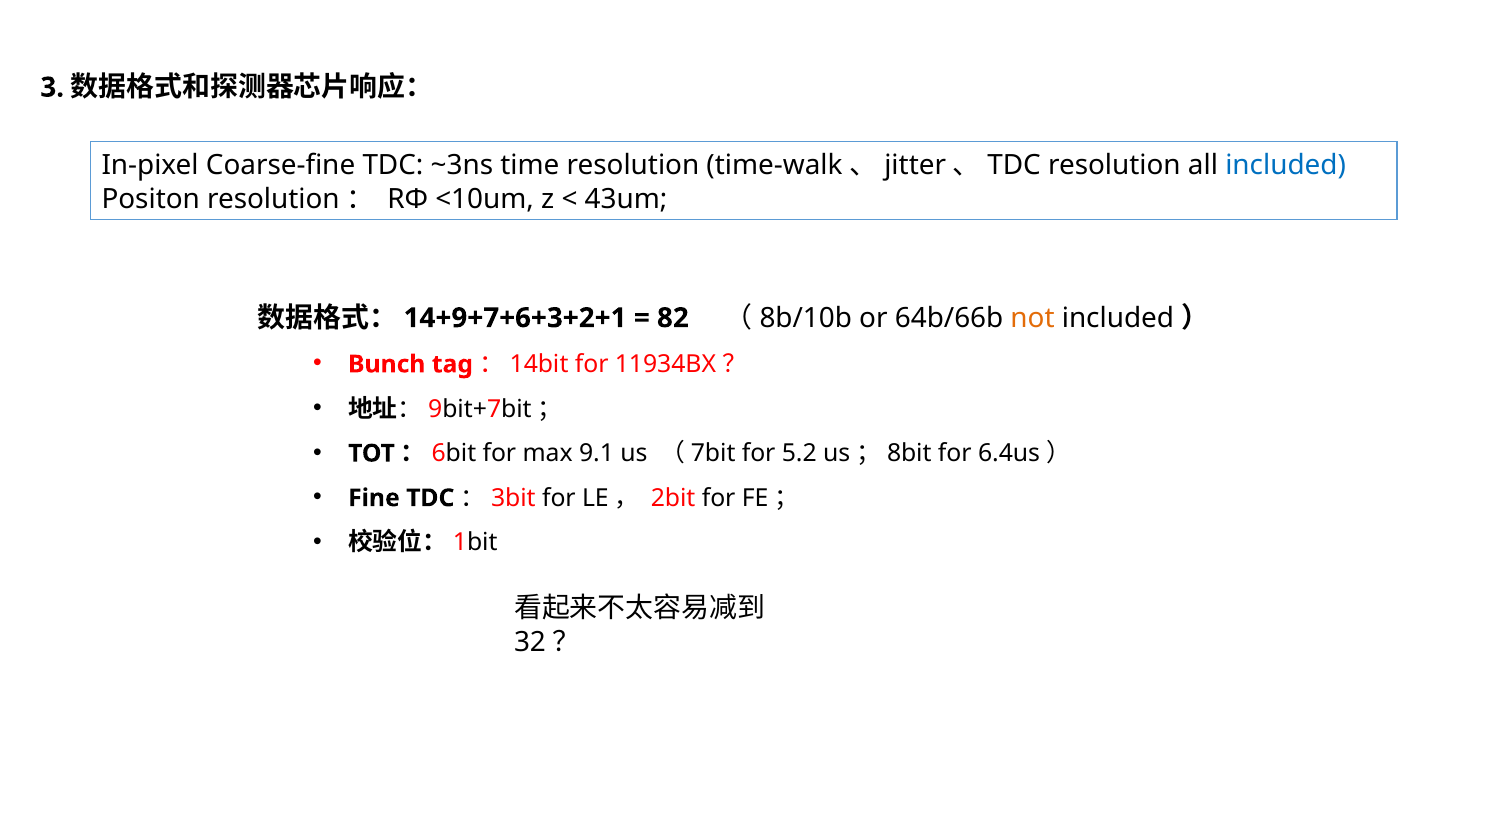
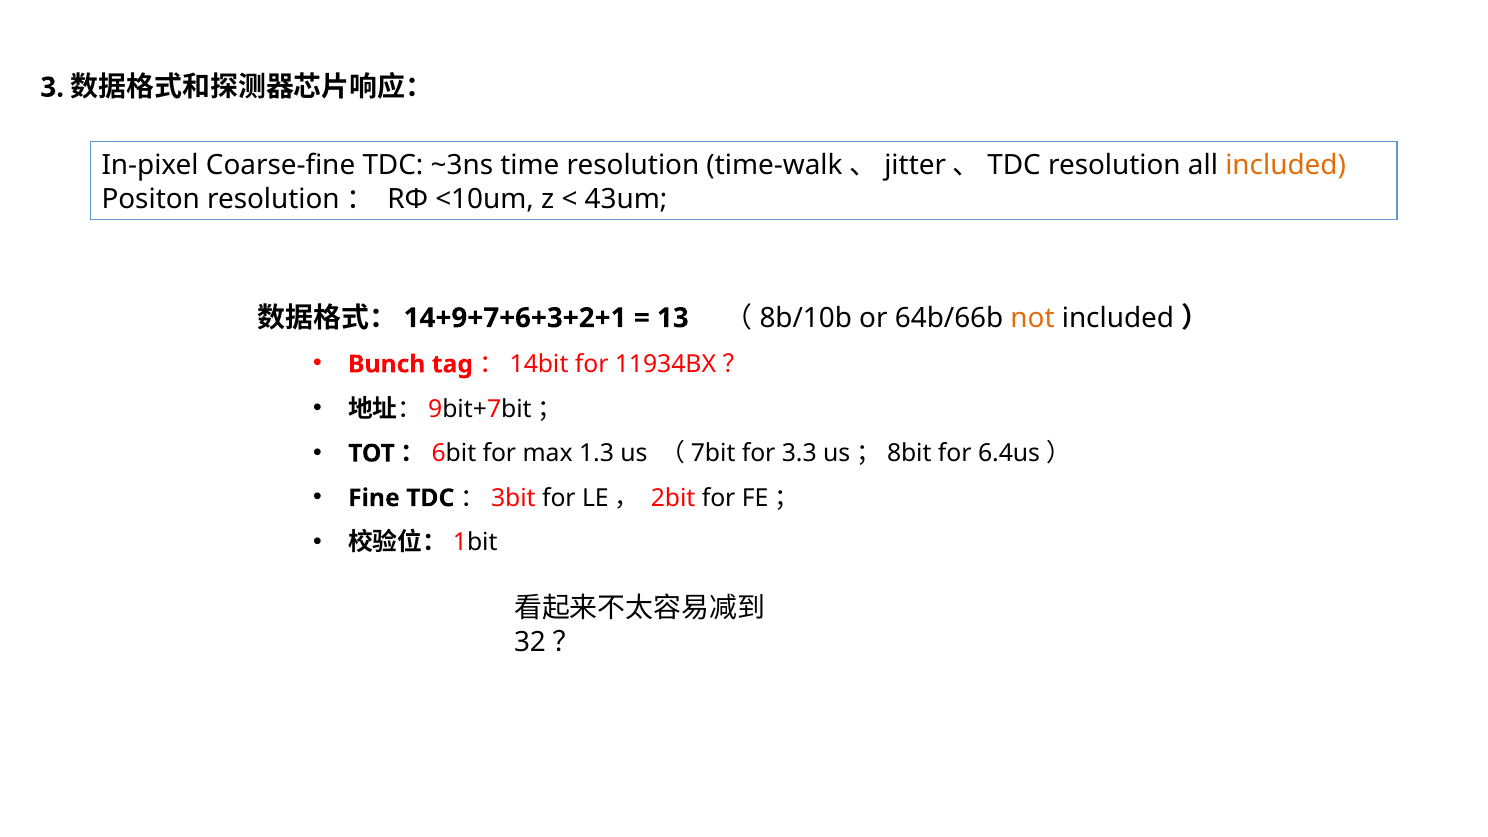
included colour: blue -> orange (1286, 166)
82: 82 -> 13 (673, 318)
9.1: 9.1 -> 1.3 (597, 453)
5.2: 5.2 -> 3.3 (799, 453)
